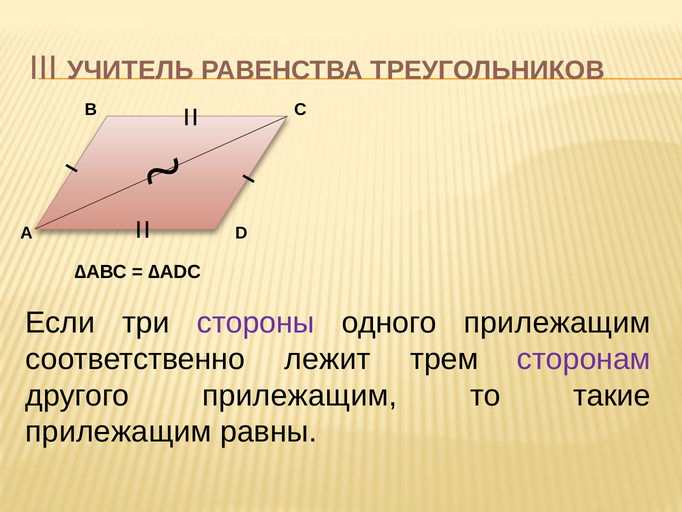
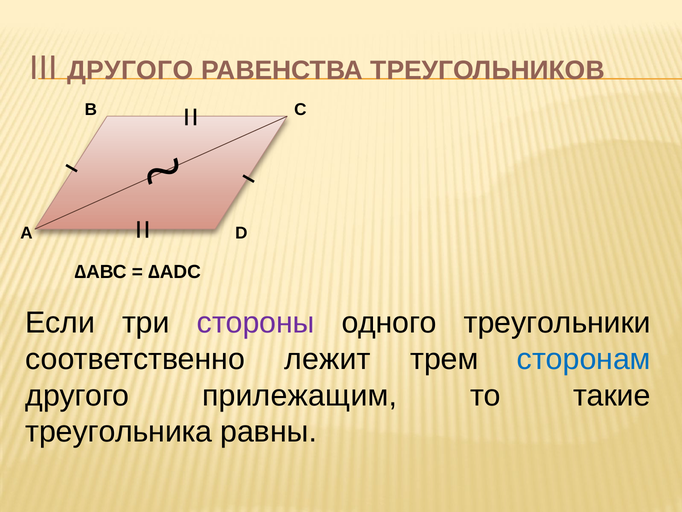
III УЧИТЕЛЬ: УЧИТЕЛЬ -> ДРУГОГО (130, 70)
одного прилежащим: прилежащим -> треугольники (557, 322)
сторонам colour: purple -> blue (584, 359)
прилежащим: прилежащим -> треугольника (119, 432)
